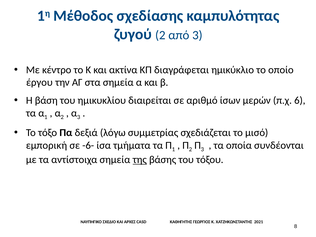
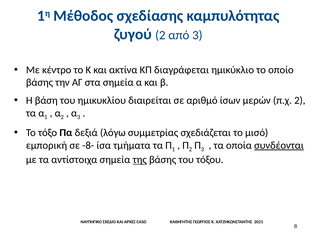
έργου: έργου -> βάσης (39, 83)
π.χ 6: 6 -> 2 (300, 100)
-6-: -6- -> -8- (88, 145)
συνδέονται underline: none -> present (279, 145)
